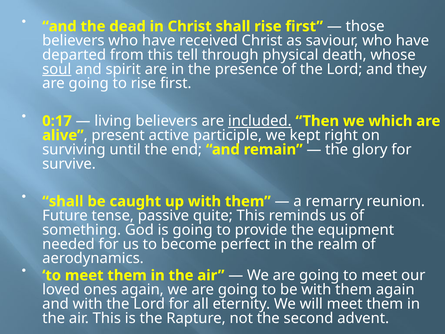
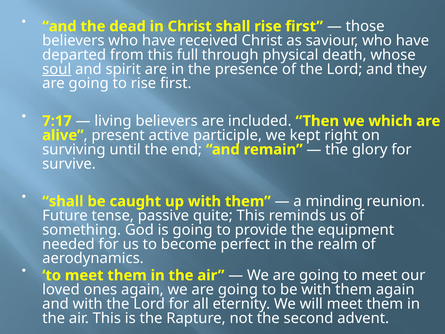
tell: tell -> full (187, 55)
0:17: 0:17 -> 7:17 (57, 121)
included underline: present -> none (260, 121)
remarry: remarry -> minding (334, 201)
